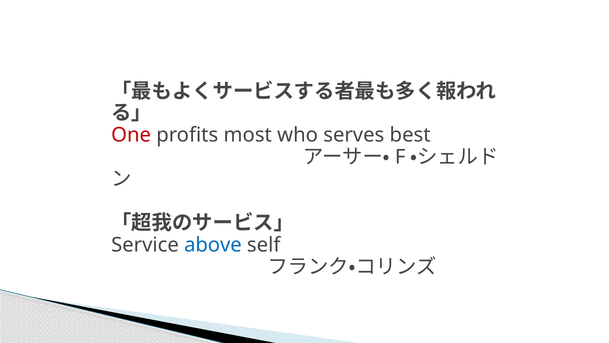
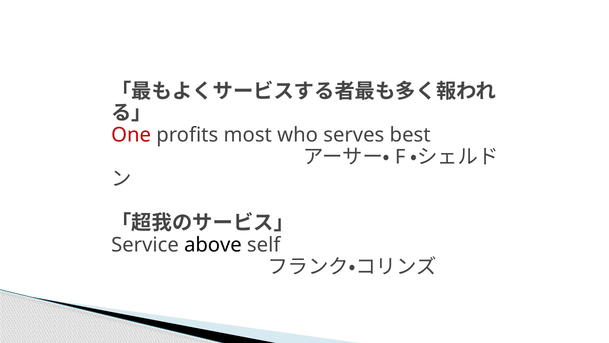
above colour: blue -> black (213, 245)
